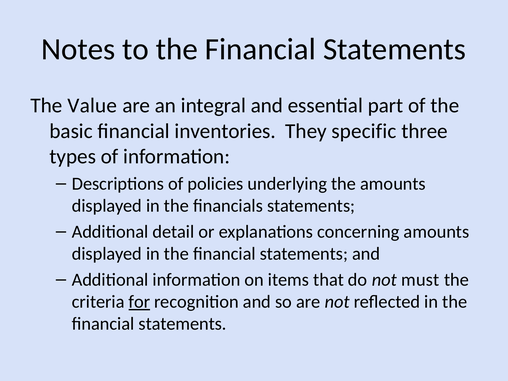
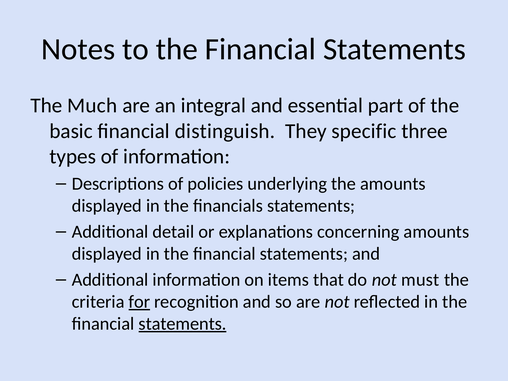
Value: Value -> Much (92, 106)
inventories: inventories -> distinguish (225, 131)
statements underline: none -> present (183, 324)
